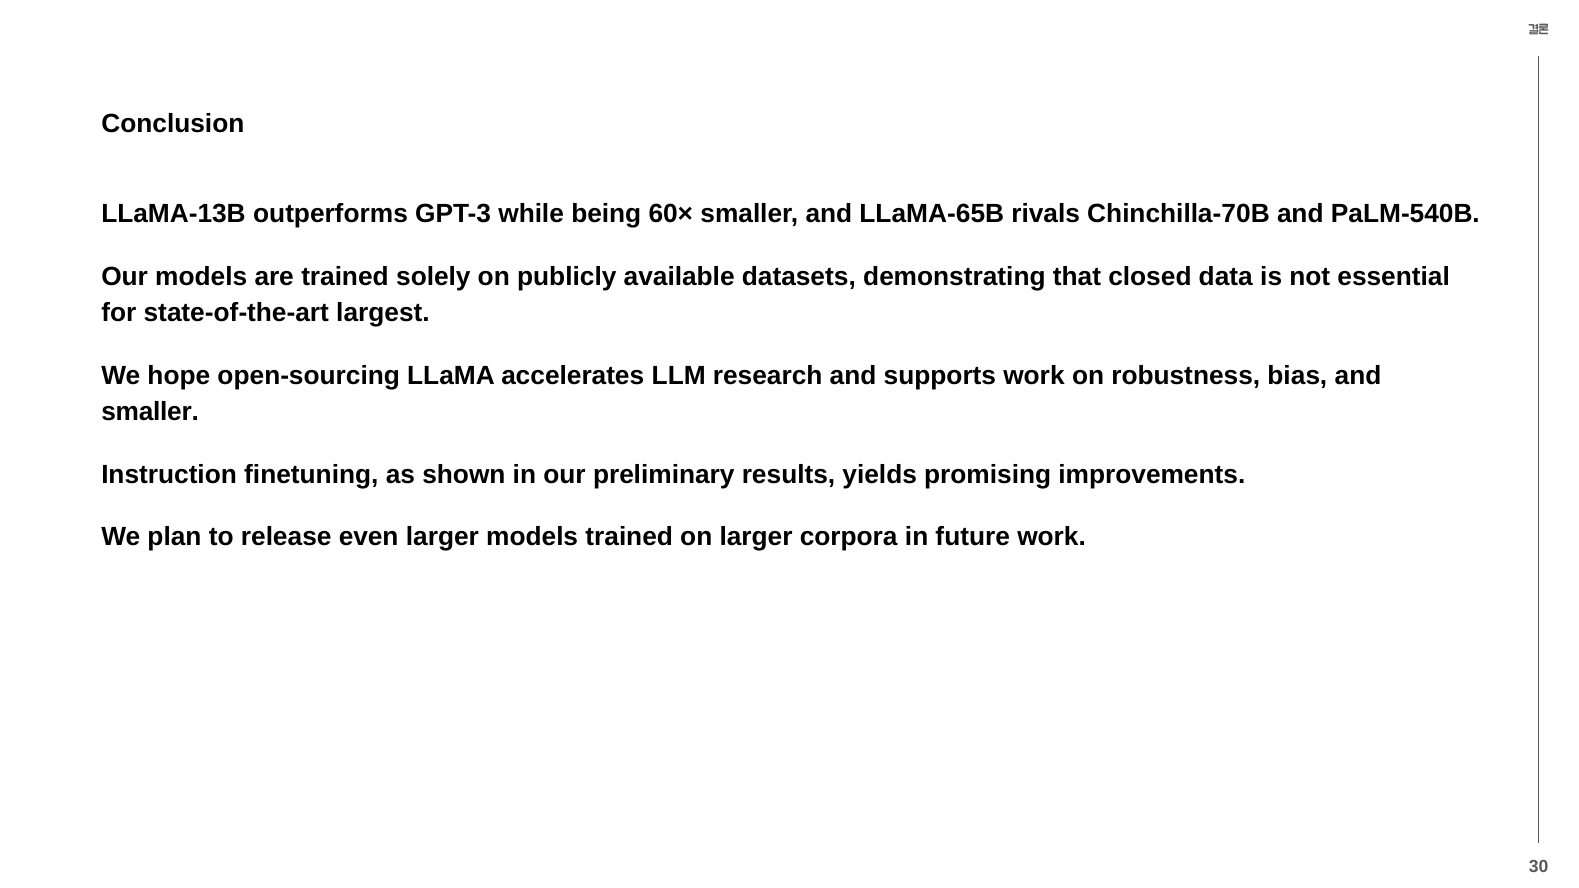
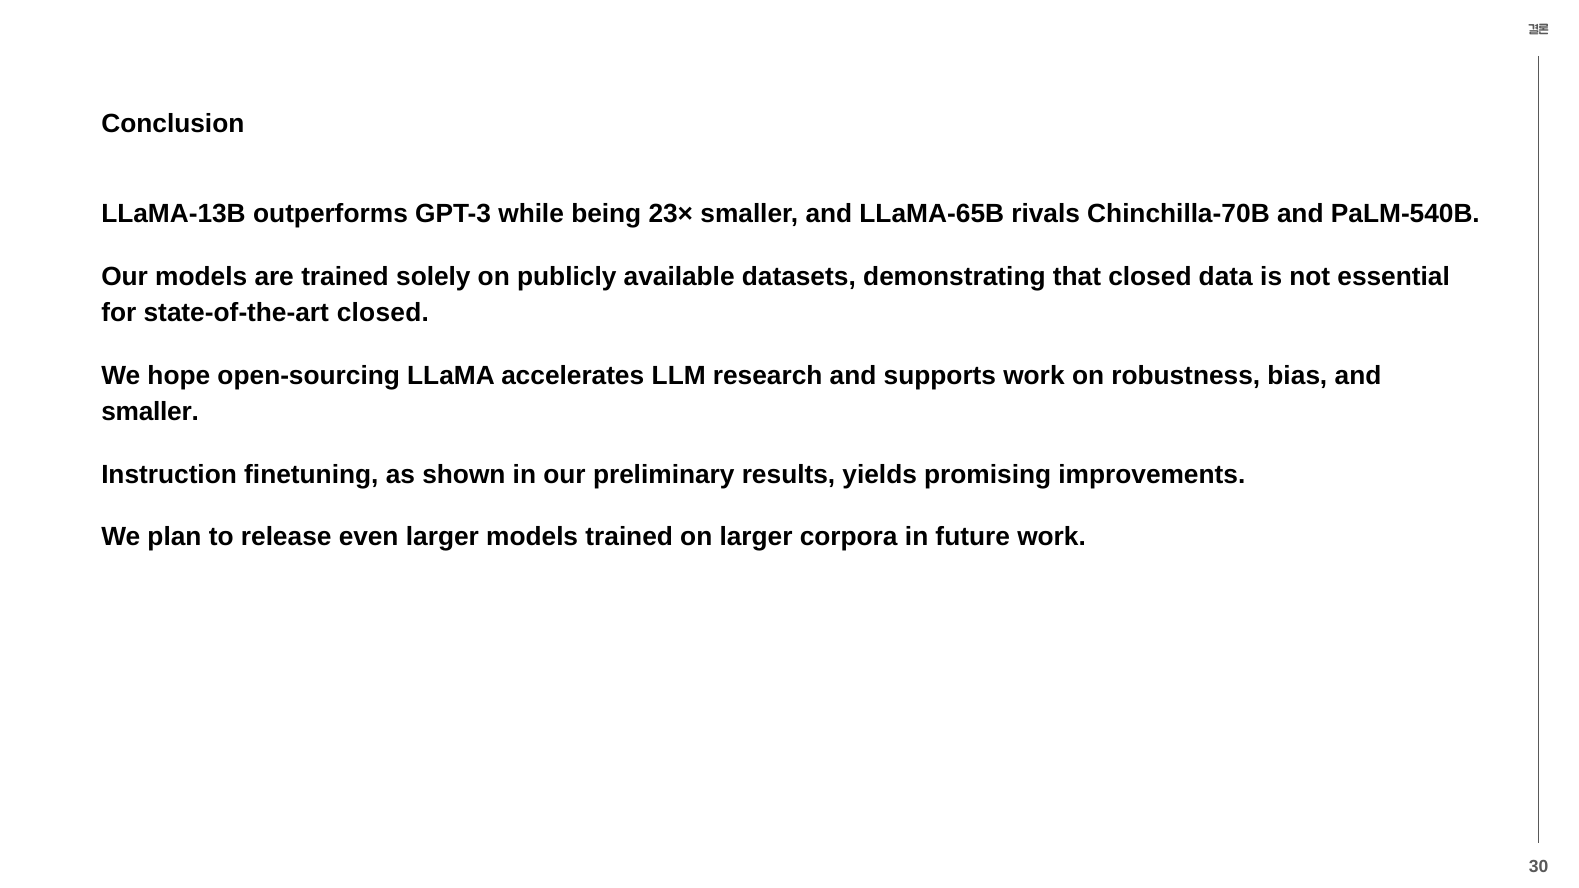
60×: 60× -> 23× (671, 214)
state-of-the-art largest: largest -> closed (383, 313)
